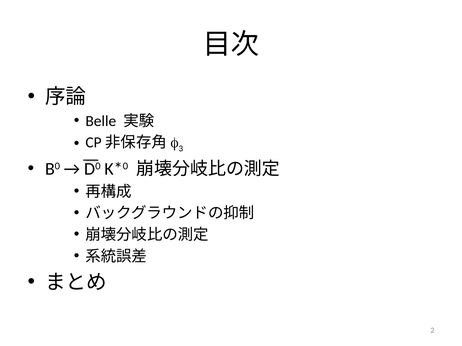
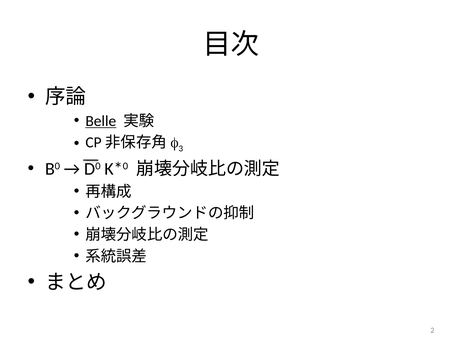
Belle underline: none -> present (101, 121)
